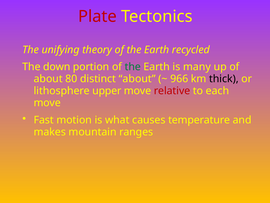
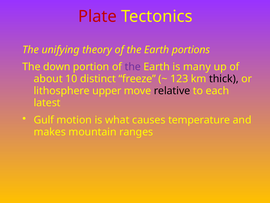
recycled: recycled -> portions (191, 50)
the colour: green -> purple (133, 67)
80: 80 -> 10 (71, 79)
distinct about: about -> freeze (137, 79)
966: 966 -> 123 (179, 79)
relative colour: red -> black (172, 91)
move: move -> latest (47, 103)
Fast: Fast -> Gulf (44, 120)
